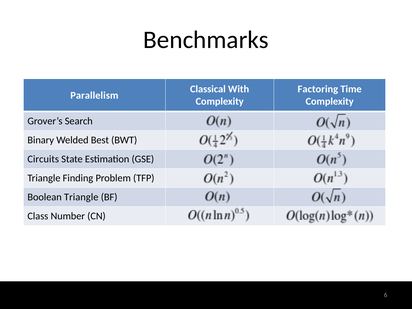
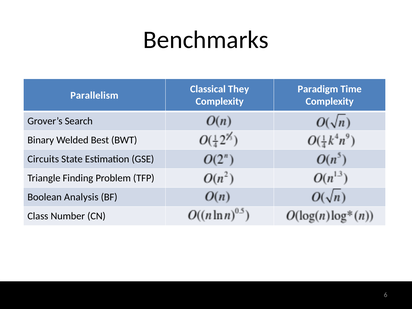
With: With -> They (239, 89)
Factoring: Factoring -> Paradigm (318, 89)
Boolean Triangle: Triangle -> Analysis (81, 197)
